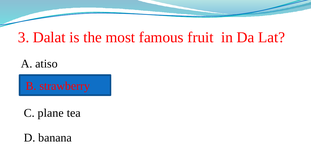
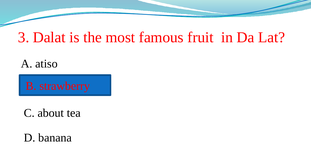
plane: plane -> about (51, 113)
